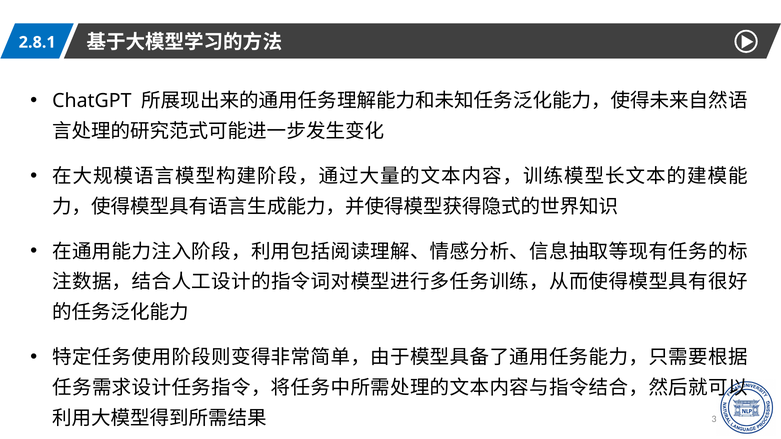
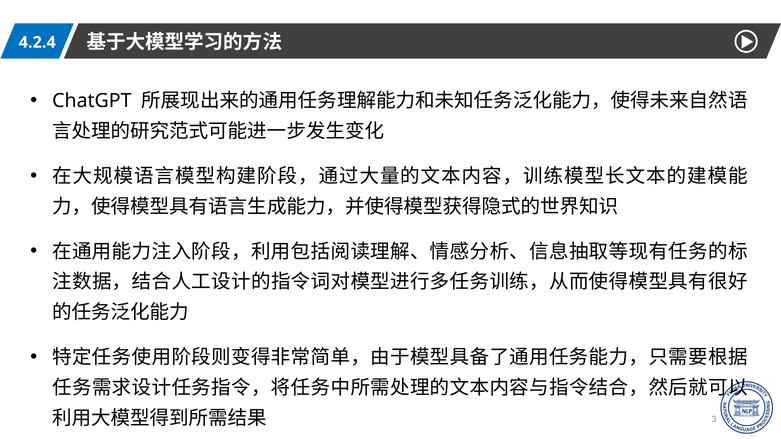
2.8.1: 2.8.1 -> 4.2.4 (37, 42)
